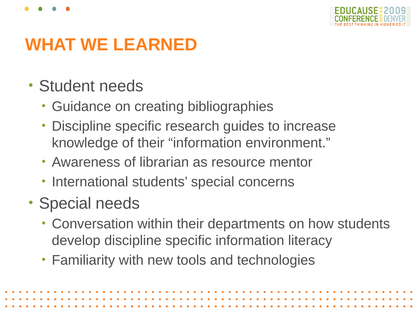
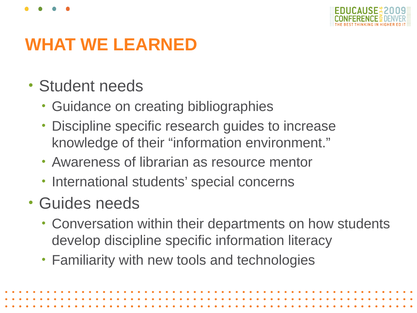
Special: Special -> Guides (65, 203)
